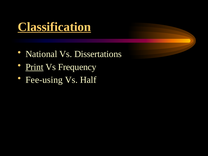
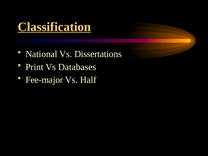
Print underline: present -> none (34, 67)
Frequency: Frequency -> Databases (77, 67)
Fee-using: Fee-using -> Fee-major (44, 80)
